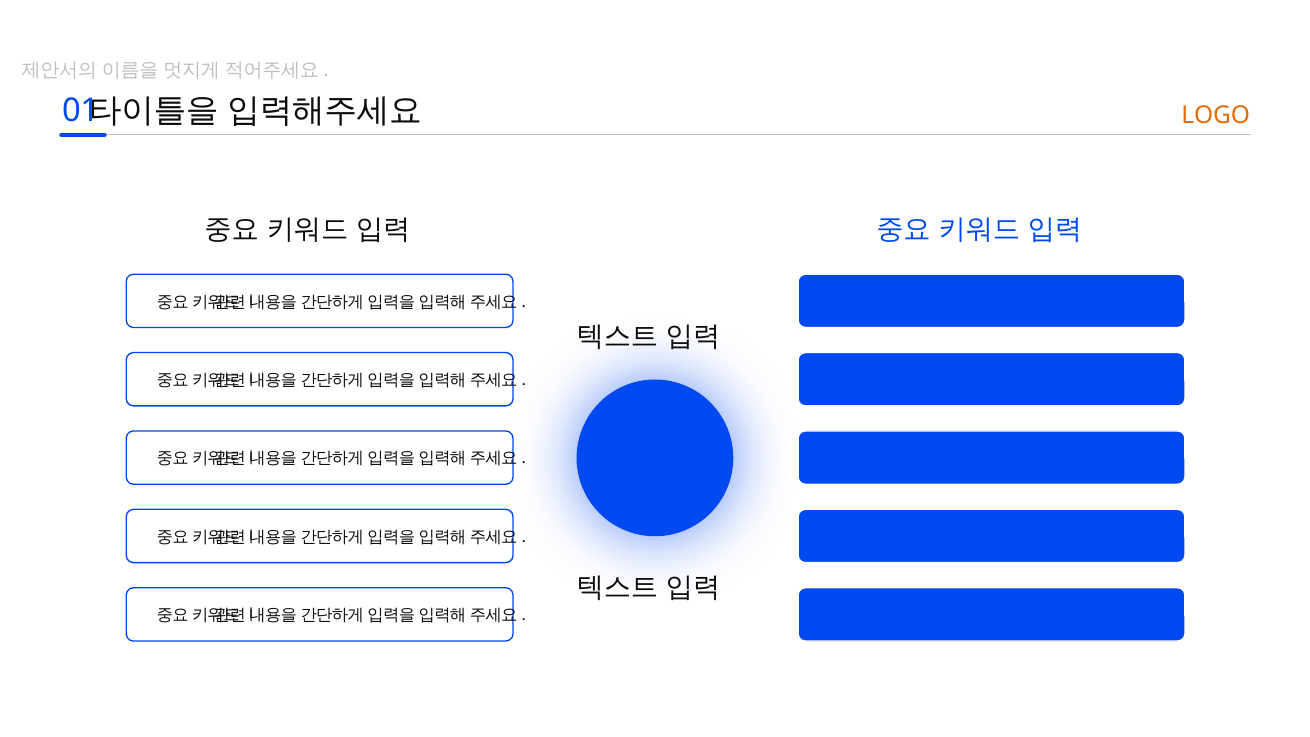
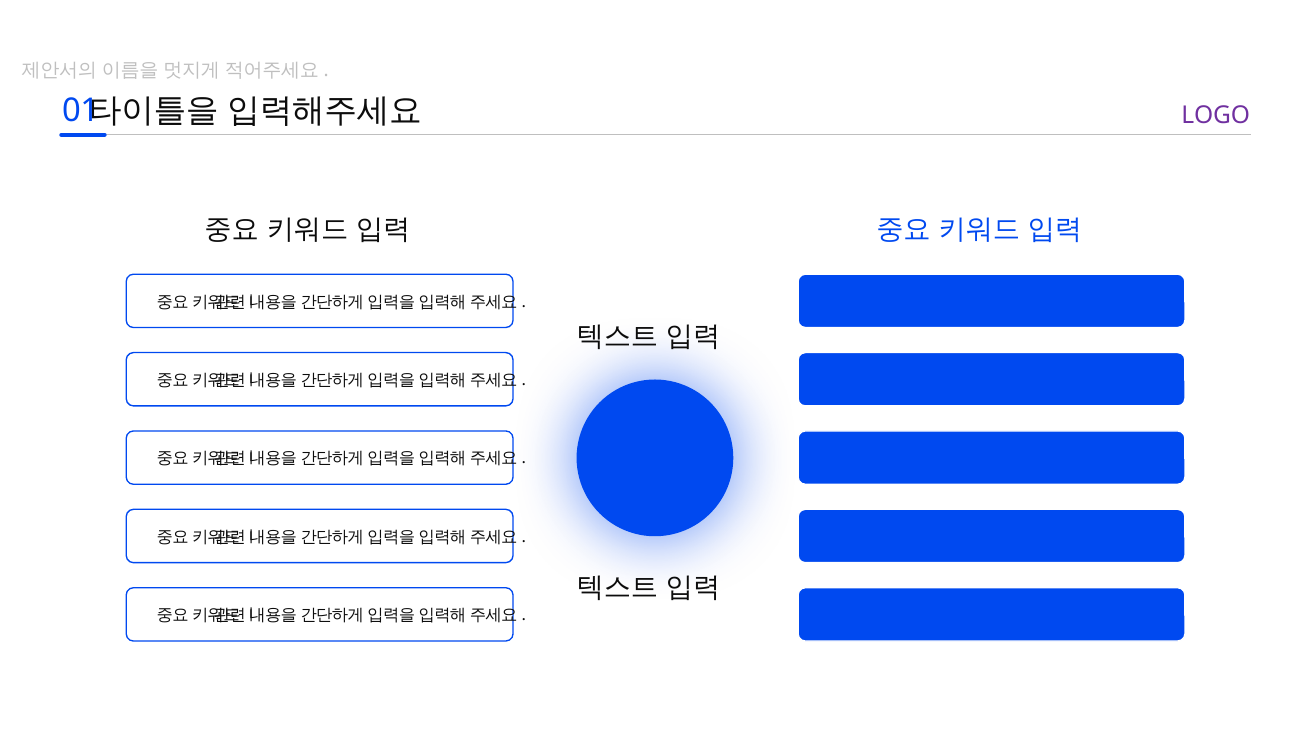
LOGO colour: orange -> purple (1216, 115)
